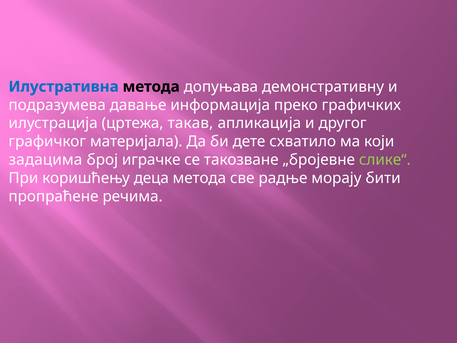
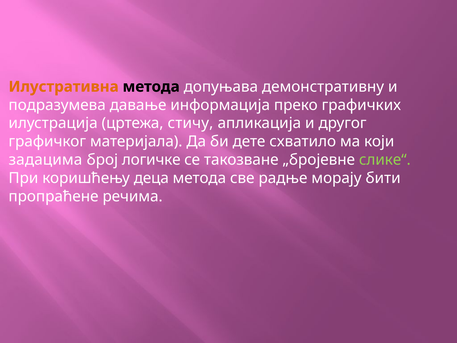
Илустративна colour: blue -> orange (64, 87)
такав: такав -> стичу (190, 123)
играчке: играчке -> логичке (151, 160)
